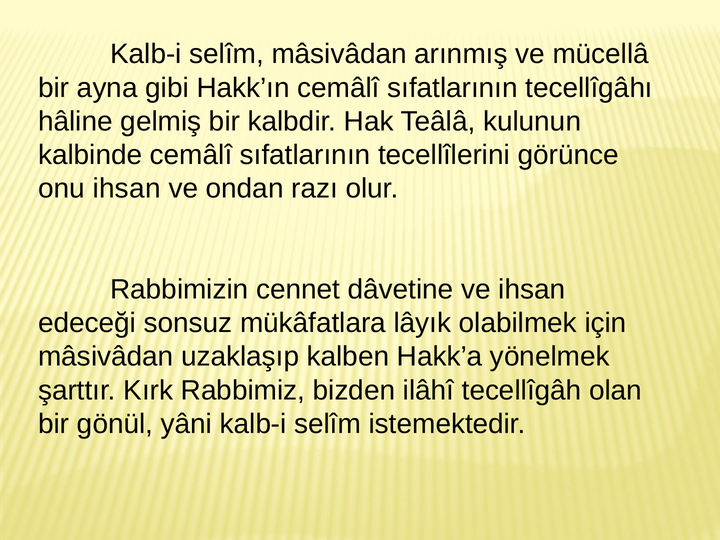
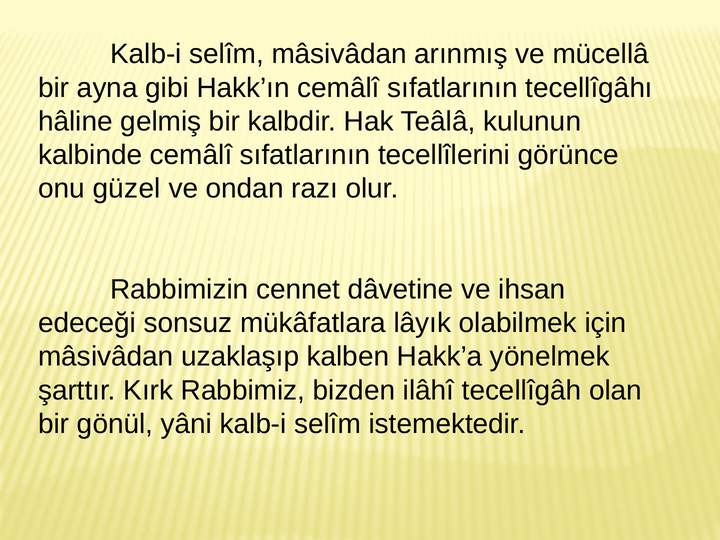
onu ihsan: ihsan -> güzel (127, 189)
